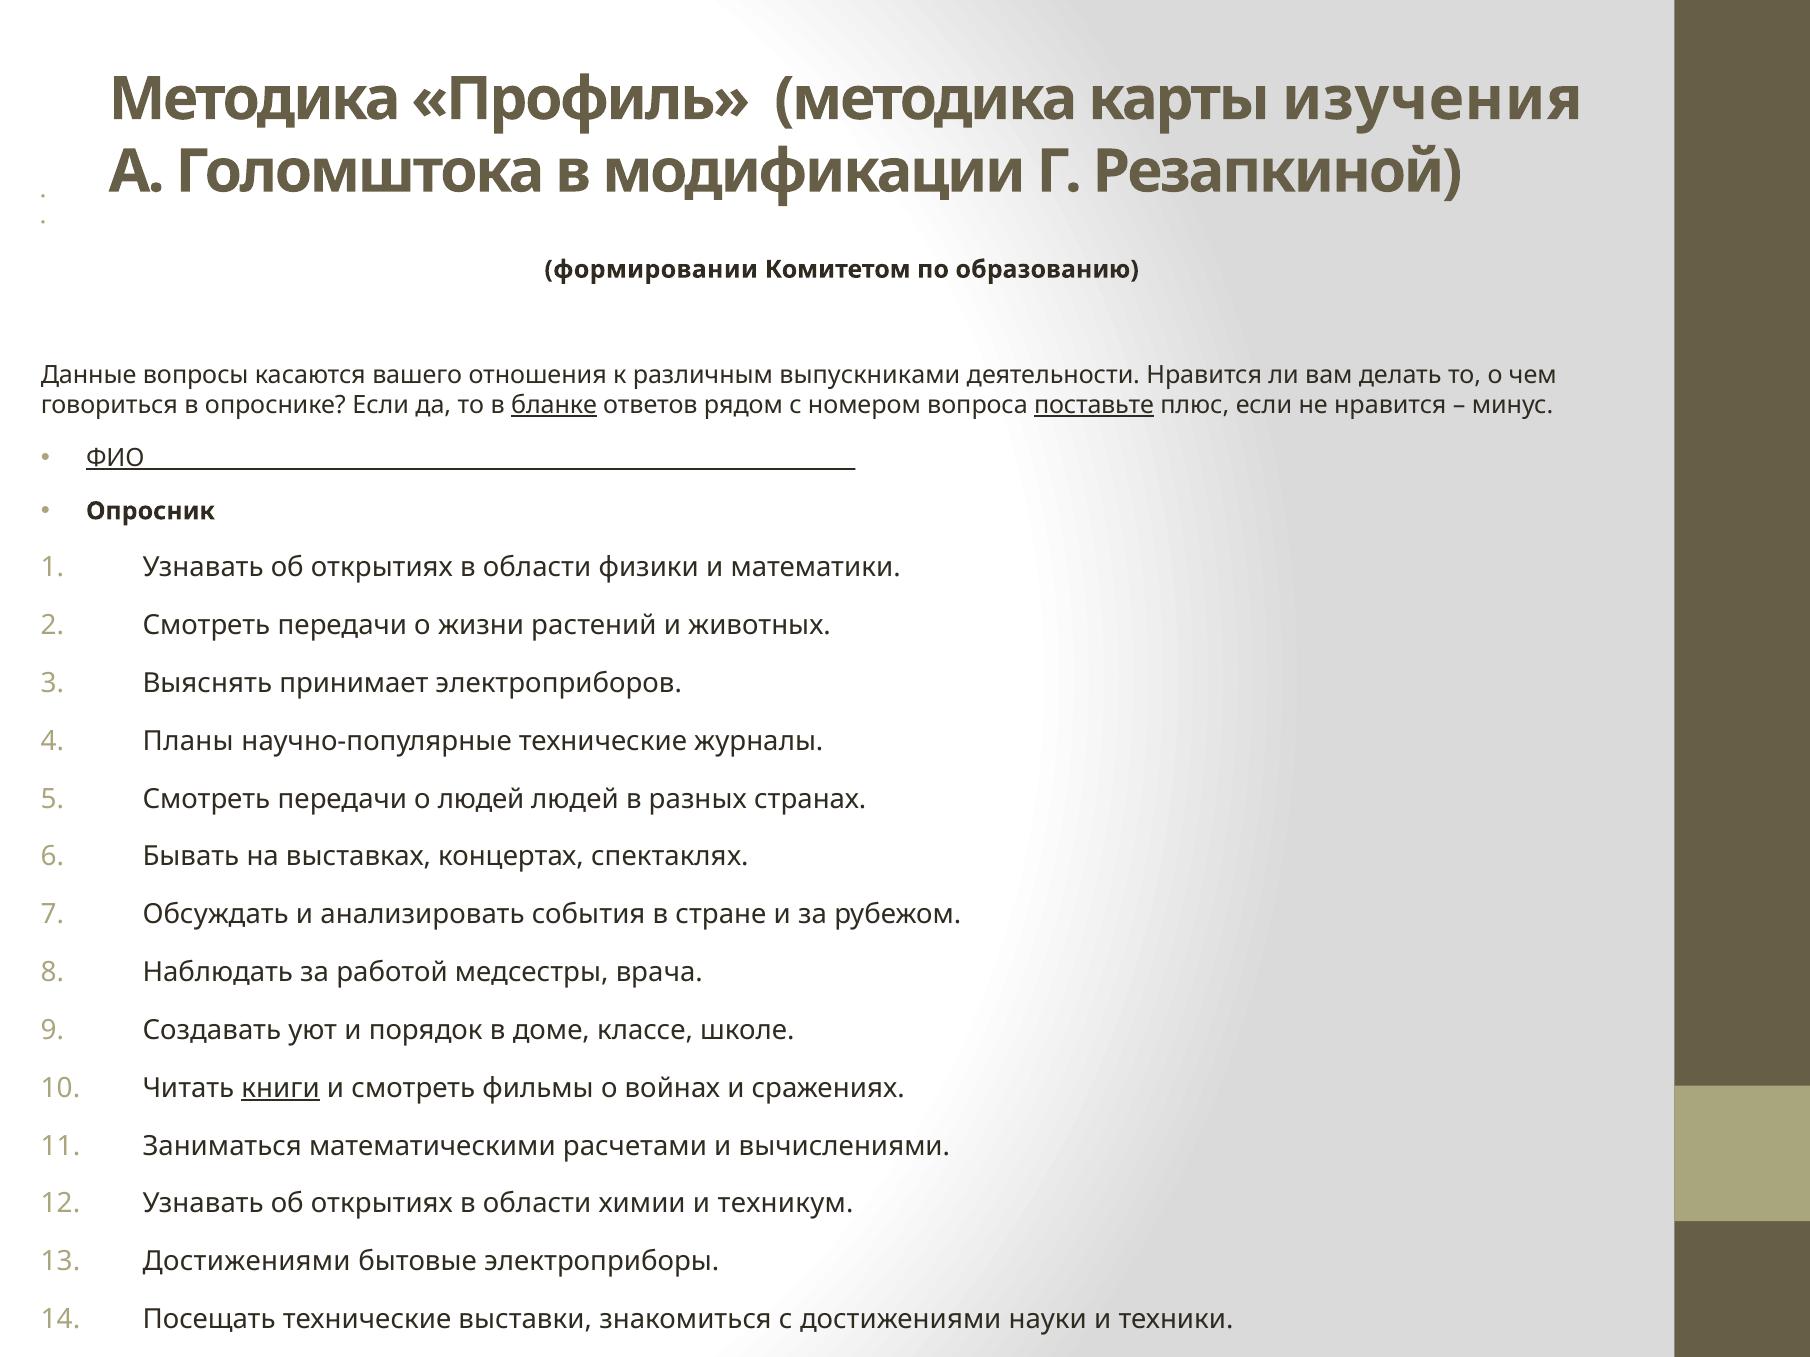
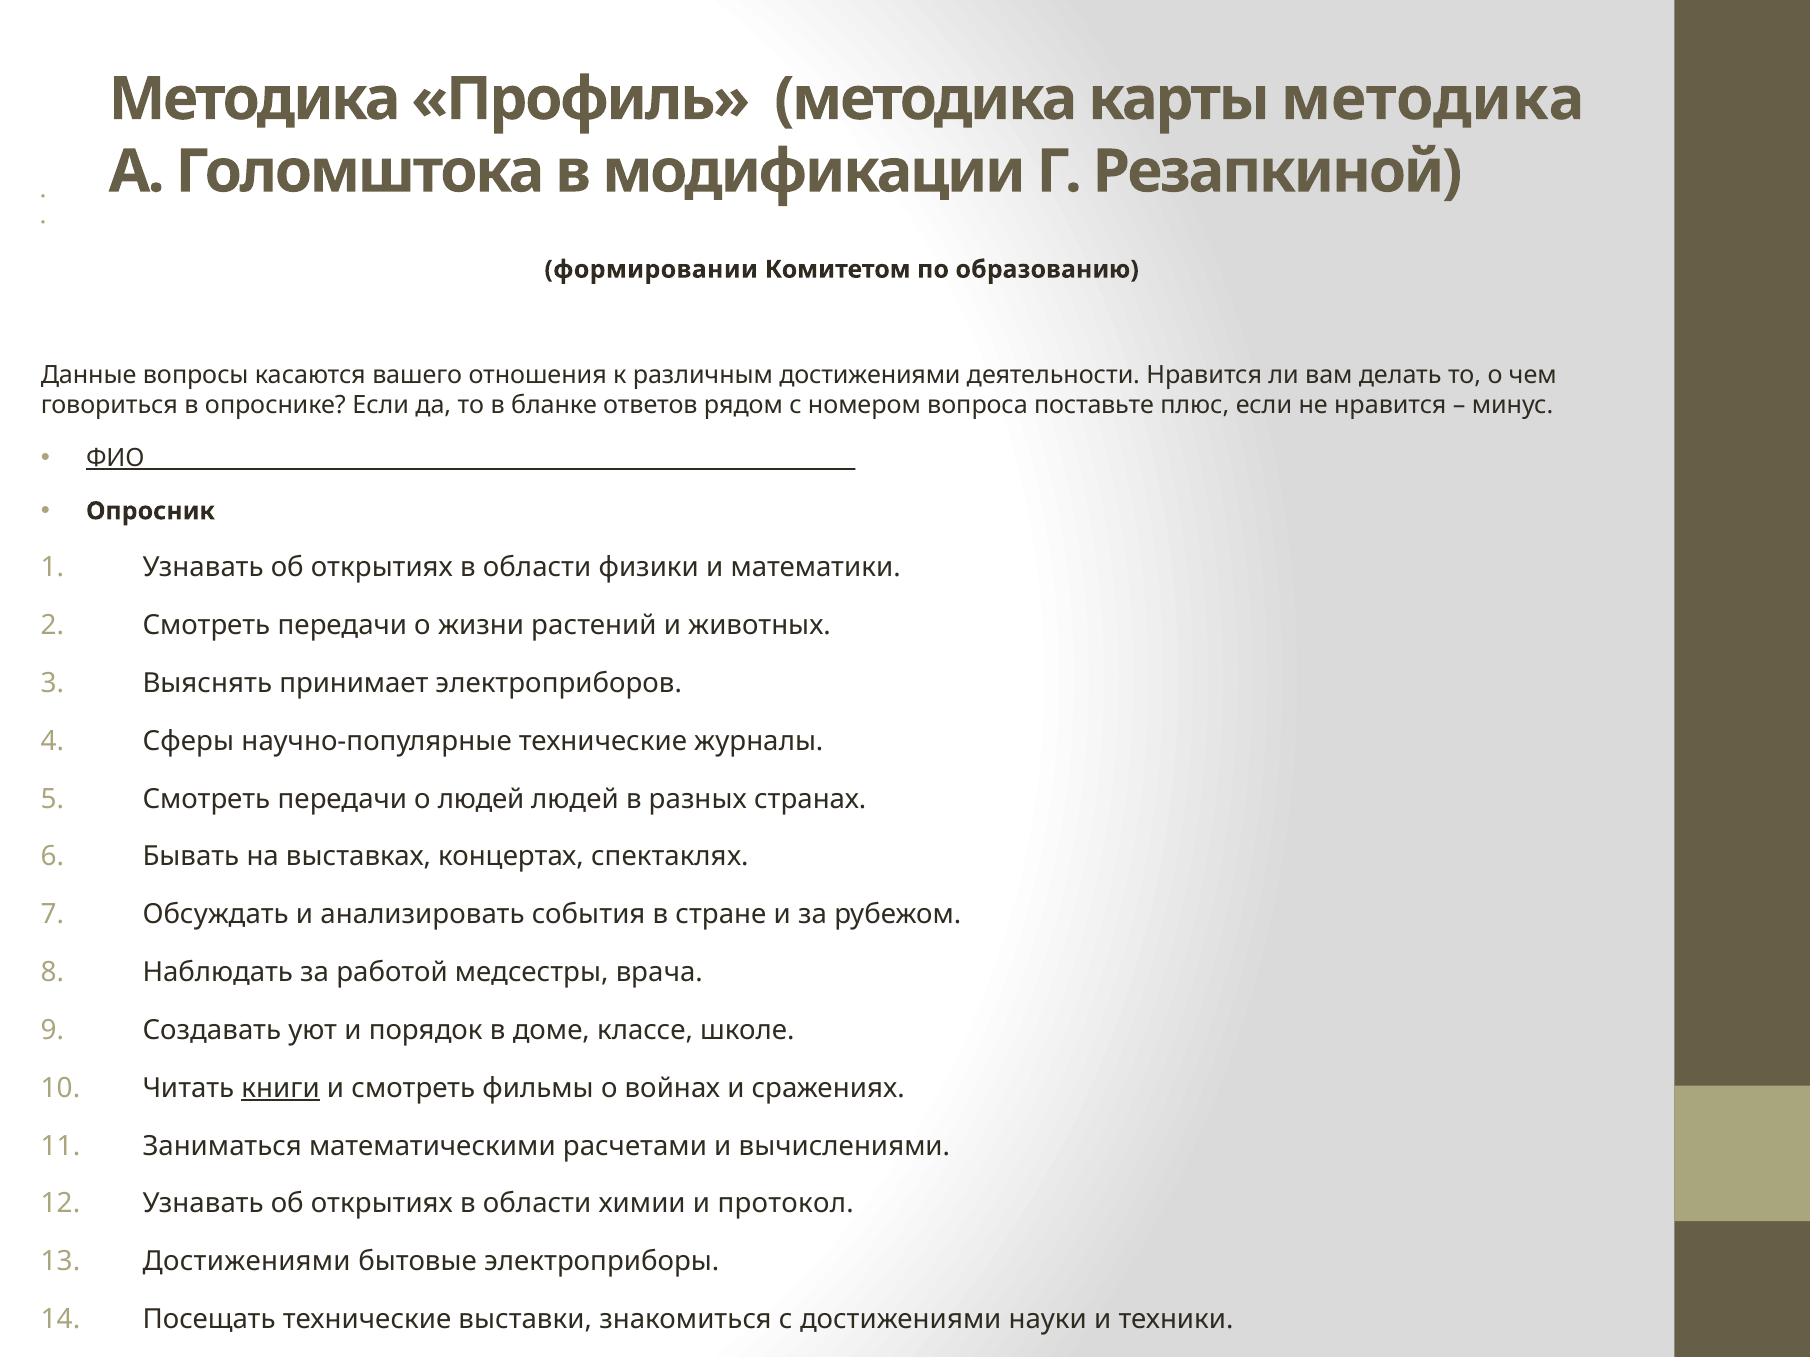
карты изучения: изучения -> методика (1433, 99)
различным выпускниками: выпускниками -> достижениями (870, 375)
бланке underline: present -> none (554, 406)
поставьте underline: present -> none (1094, 406)
Планы: Планы -> Сферы (188, 741)
техникум: техникум -> протокол (786, 1204)
